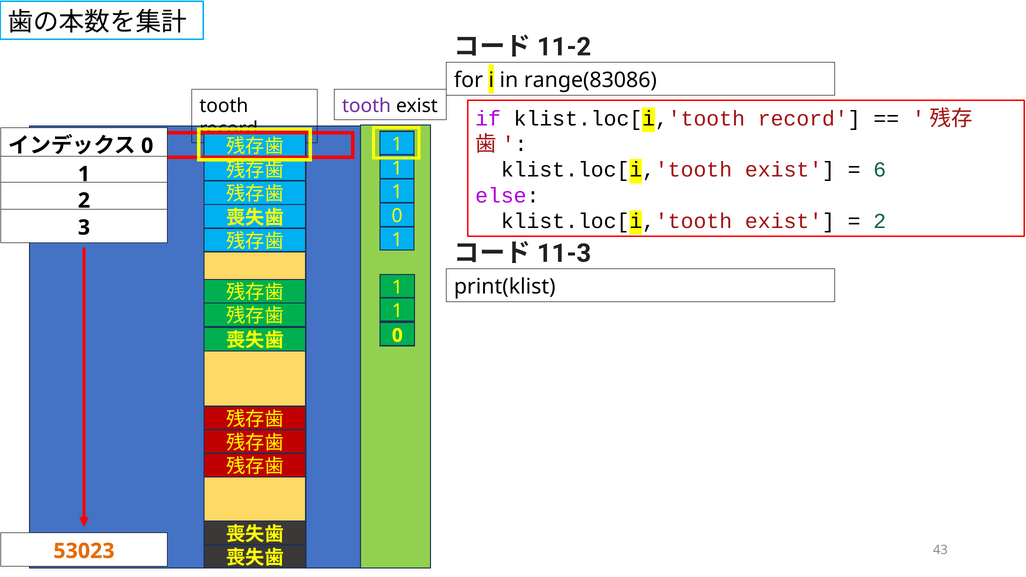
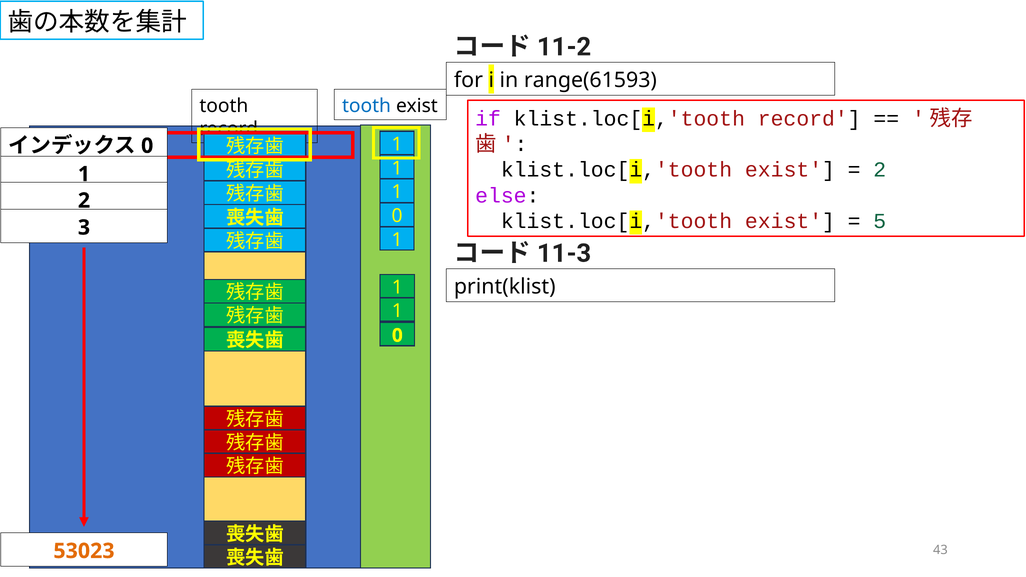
range(83086: range(83086 -> range(61593 (590, 80)
tooth colour: purple -> blue (367, 106)
6: 6 -> 2 (880, 170)
2: 2 -> 5 (880, 221)
